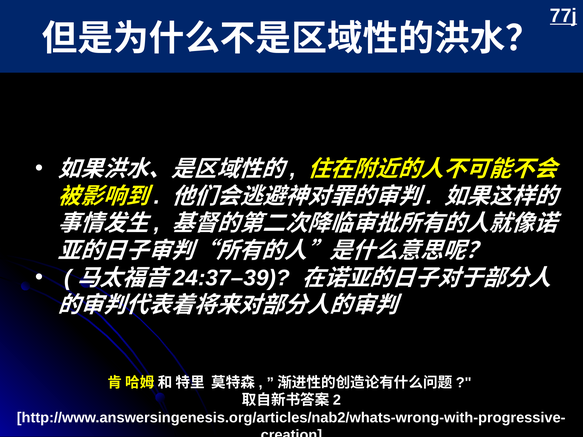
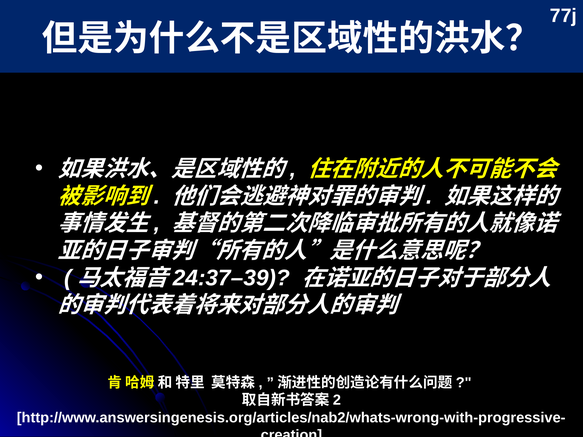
77j underline: present -> none (563, 16)
